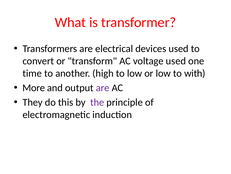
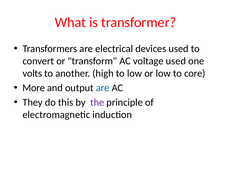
time: time -> volts (32, 73)
with: with -> core (195, 73)
are colour: purple -> blue (103, 87)
